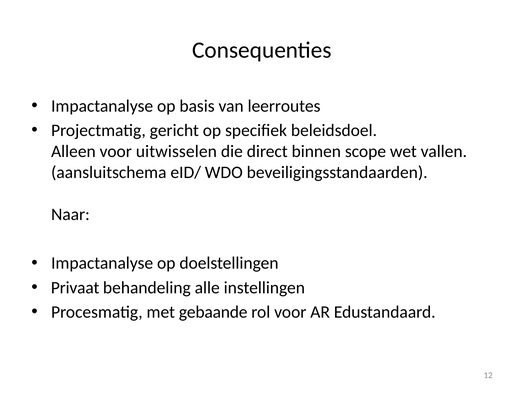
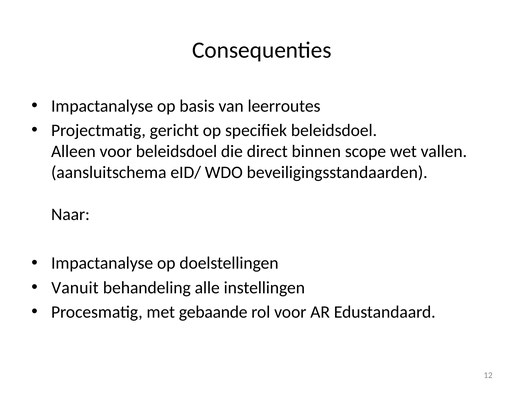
voor uitwisselen: uitwisselen -> beleidsdoel (176, 151)
Privaat: Privaat -> Vanuit (75, 288)
